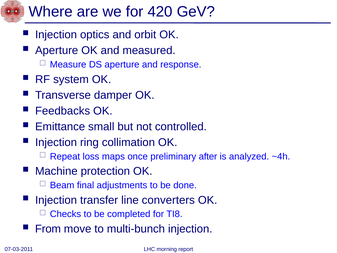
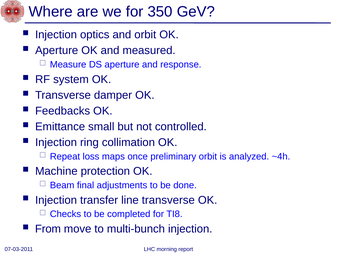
420: 420 -> 350 (160, 12)
preliminary after: after -> orbit (208, 156)
line converters: converters -> transverse (168, 200)
